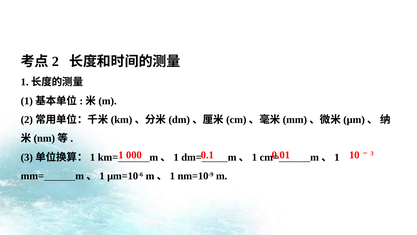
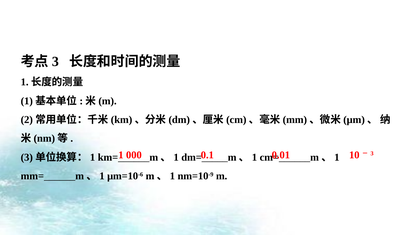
2: 2 -> 3 (55, 61)
